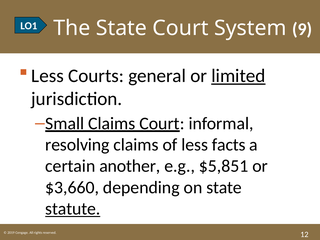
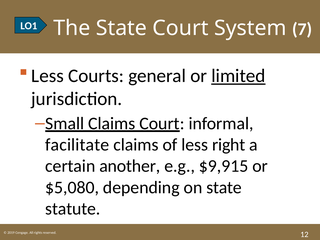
9: 9 -> 7 (302, 29)
resolving: resolving -> facilitate (77, 145)
facts: facts -> right (229, 145)
$5,851: $5,851 -> $9,915 (224, 166)
$3,660: $3,660 -> $5,080 (72, 187)
statute underline: present -> none (73, 209)
